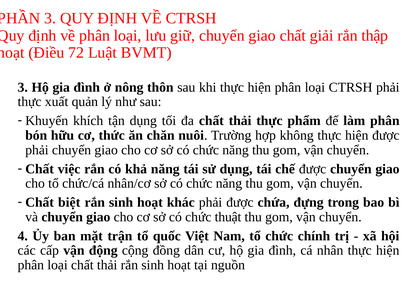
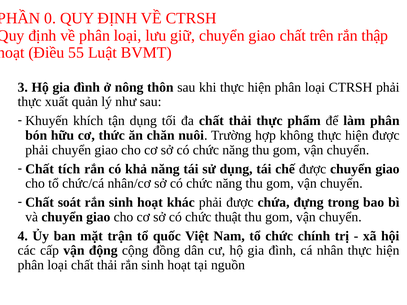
3: 3 -> 0 (50, 18)
giải: giải -> trên (322, 35)
72: 72 -> 55 (76, 53)
việc: việc -> tích (69, 169)
biệt: biệt -> soát (69, 203)
